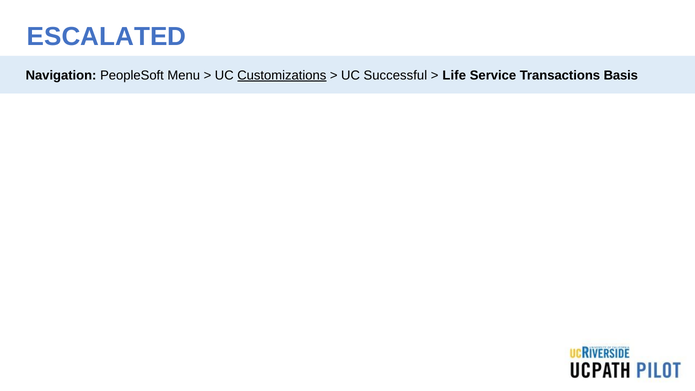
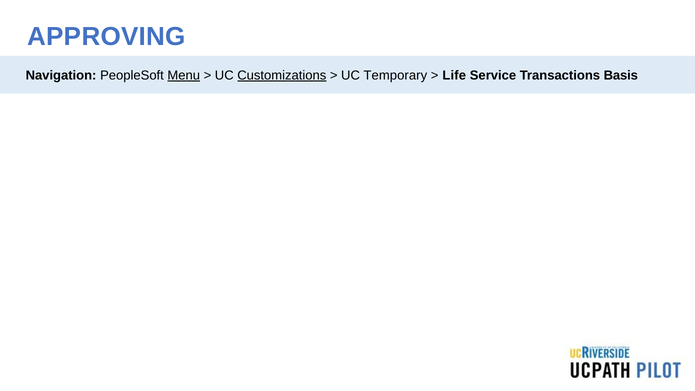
ESCALATED: ESCALATED -> APPROVING (106, 37)
Menu underline: none -> present (184, 75)
Successful: Successful -> Temporary (395, 75)
